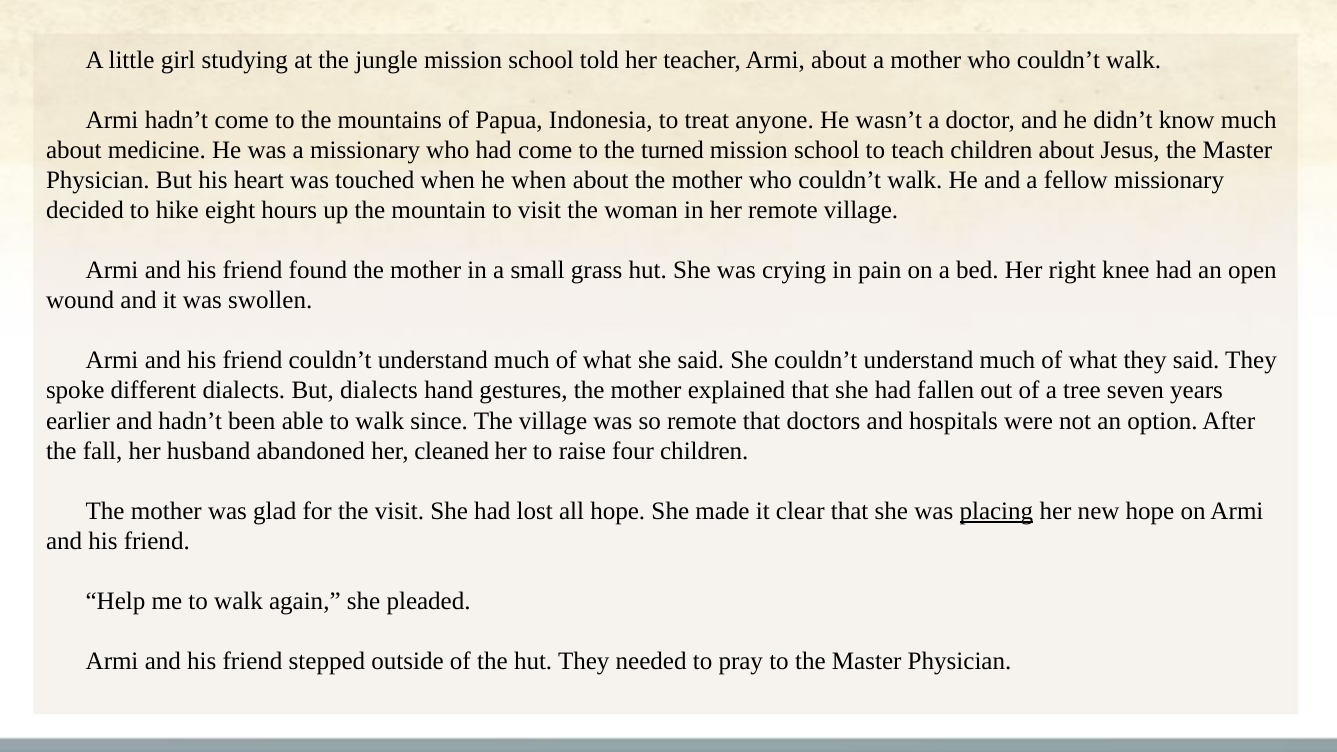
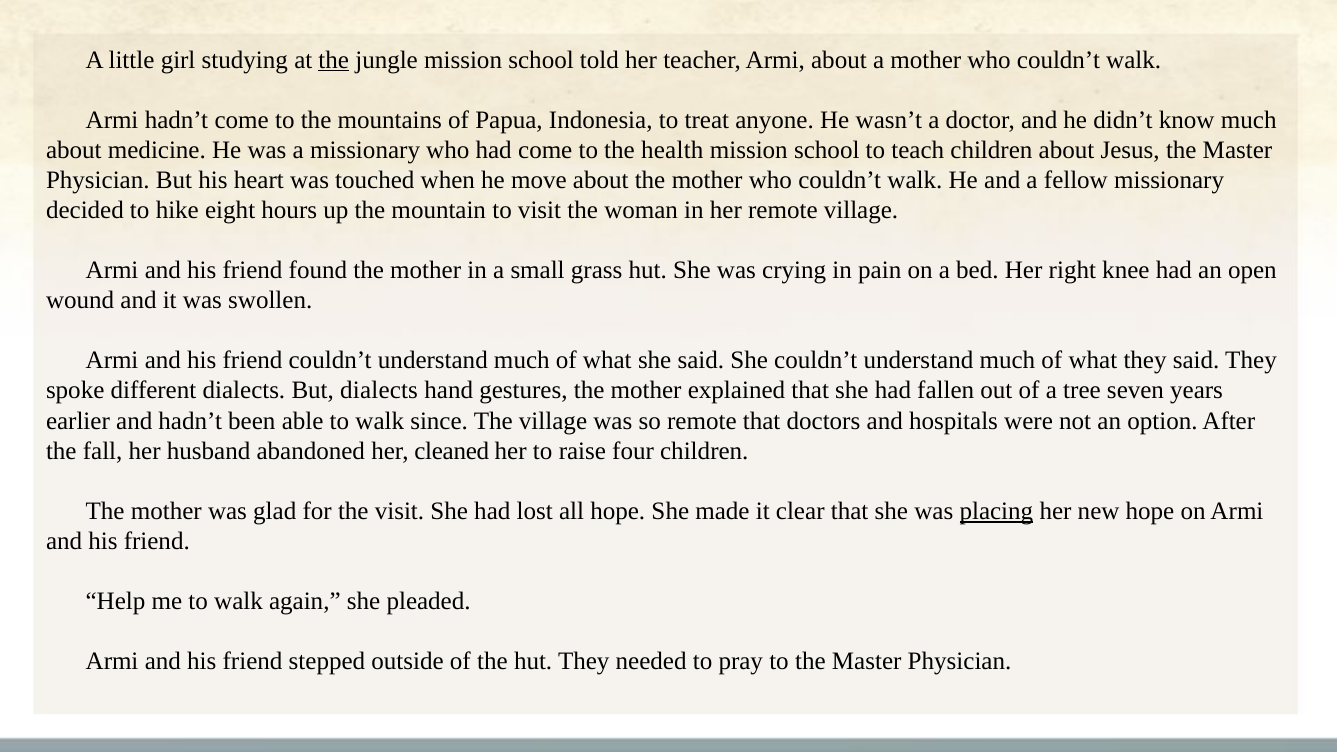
the underline: none -> present (334, 60)
turned: turned -> health (672, 150)
he when: when -> move (539, 180)
